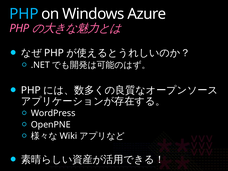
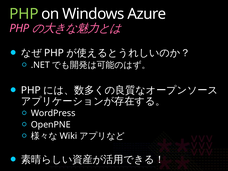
PHP colour: light blue -> light green (24, 14)
